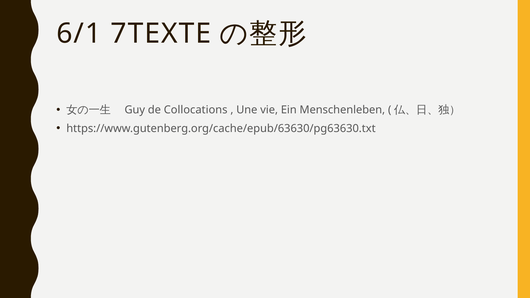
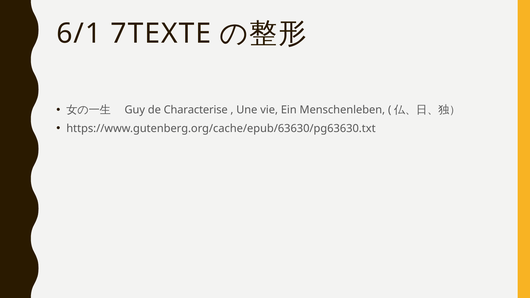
Collocations: Collocations -> Characterise (196, 110)
